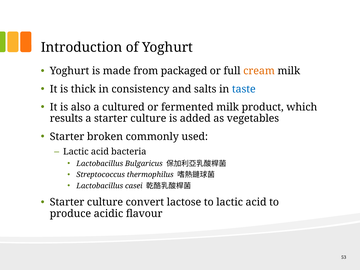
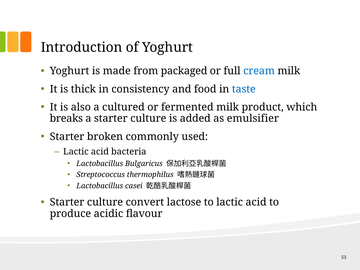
cream colour: orange -> blue (259, 71)
salts: salts -> food (205, 89)
results: results -> breaks (66, 119)
vegetables: vegetables -> emulsifier (253, 119)
